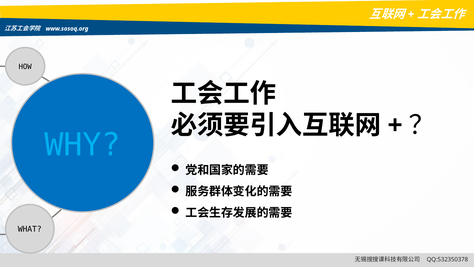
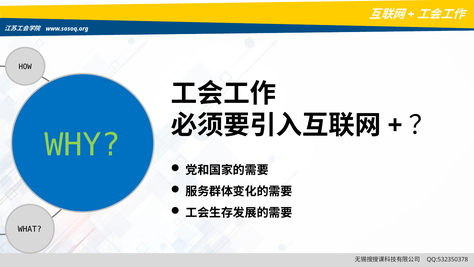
WHY colour: light blue -> light green (83, 145)
